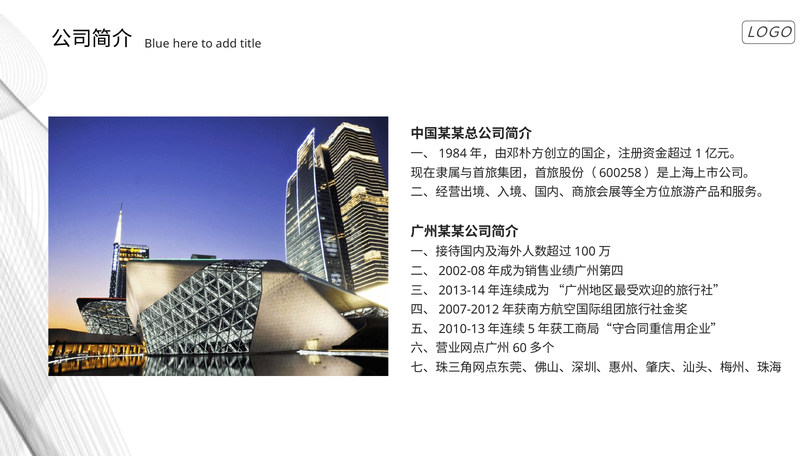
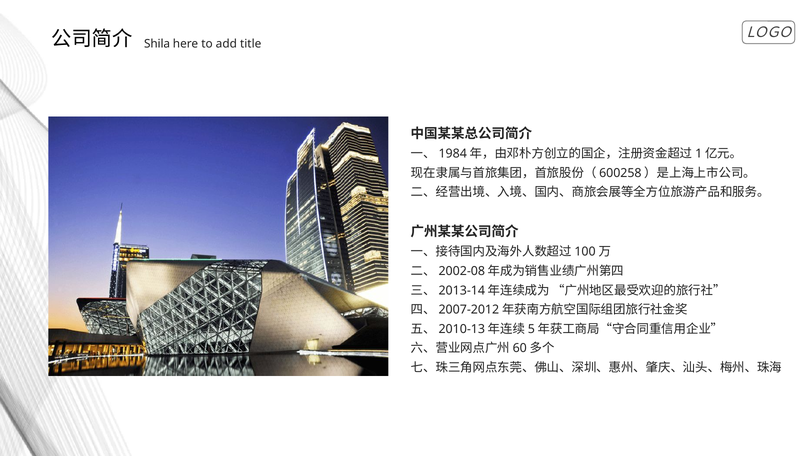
Blue: Blue -> Shila (157, 44)
